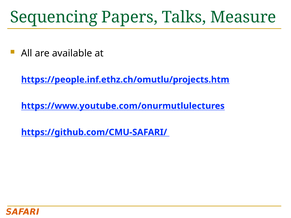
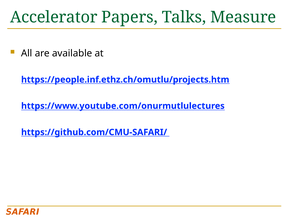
Sequencing: Sequencing -> Accelerator (54, 17)
